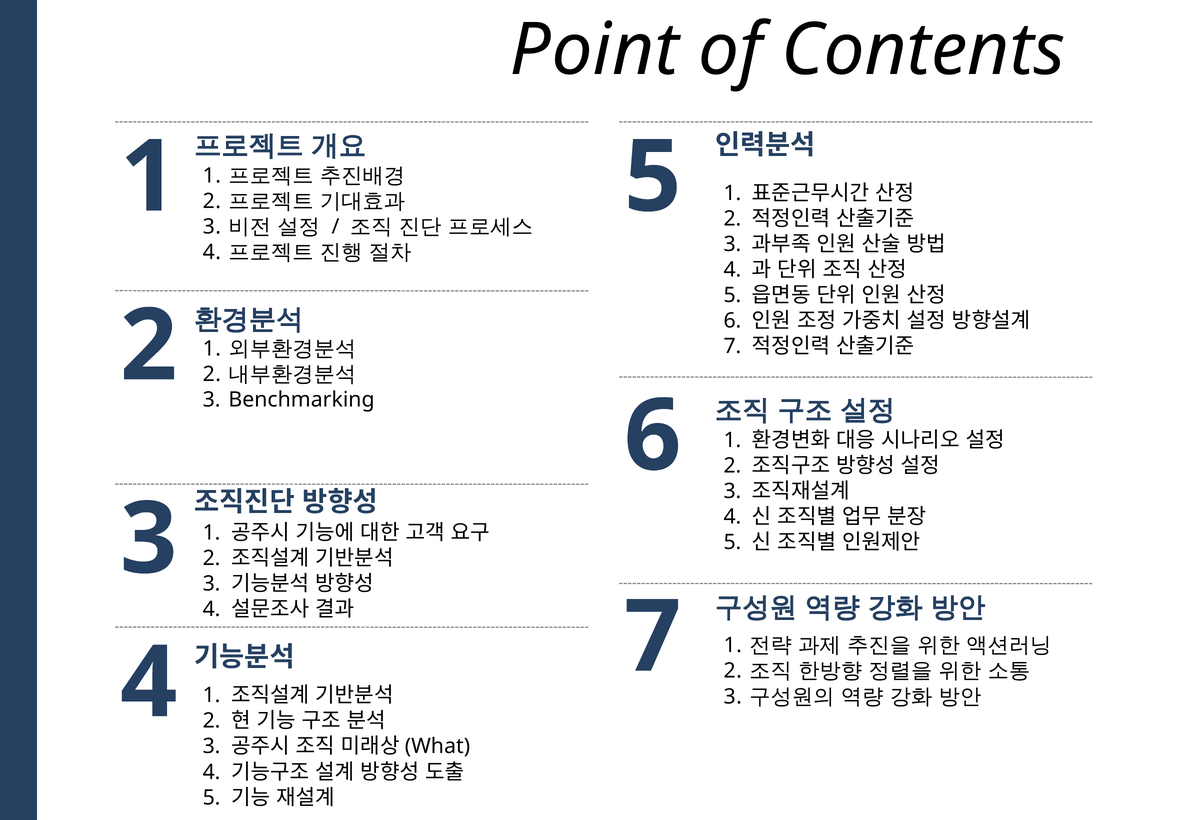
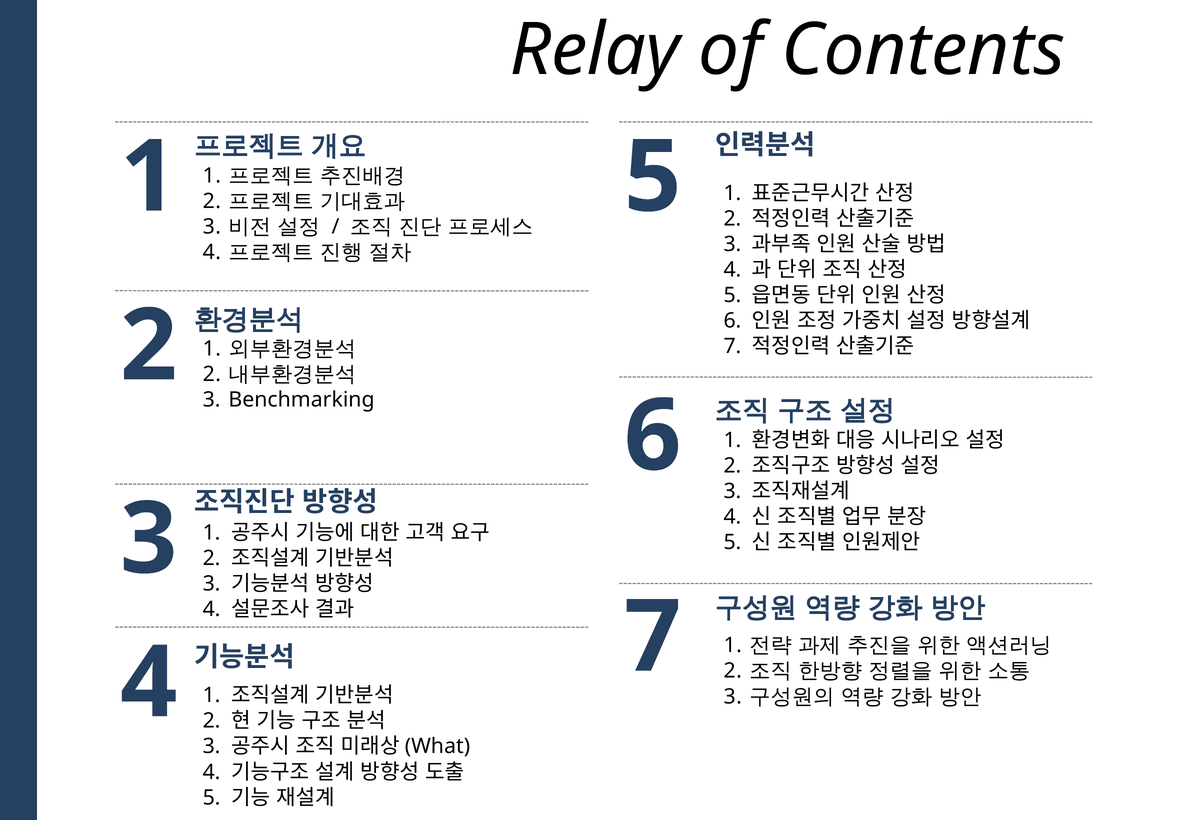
Point: Point -> Relay (595, 50)
